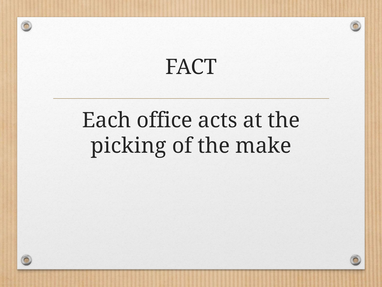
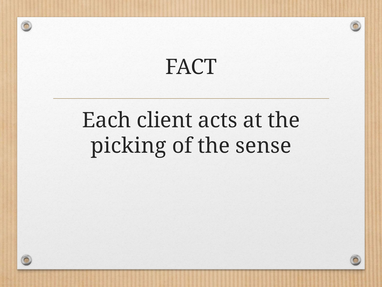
office: office -> client (165, 120)
make: make -> sense (263, 146)
